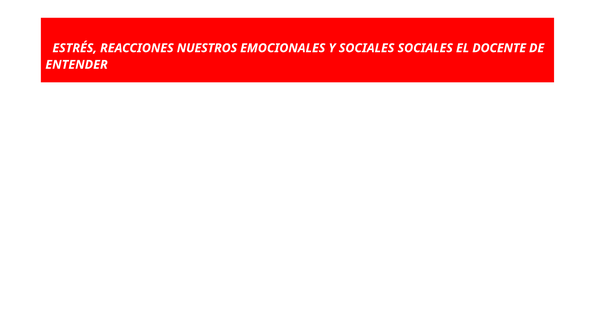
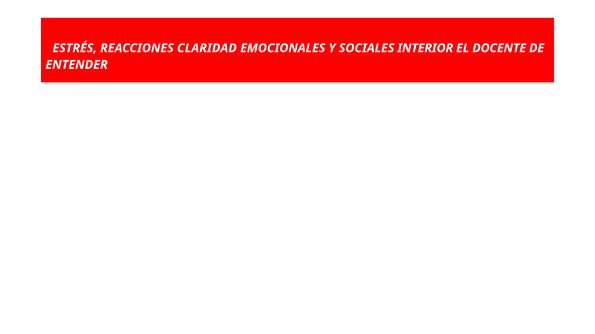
NUESTROS: NUESTROS -> CLARIDAD (207, 48)
SOCIALES SOCIALES: SOCIALES -> INTERIOR (425, 48)
